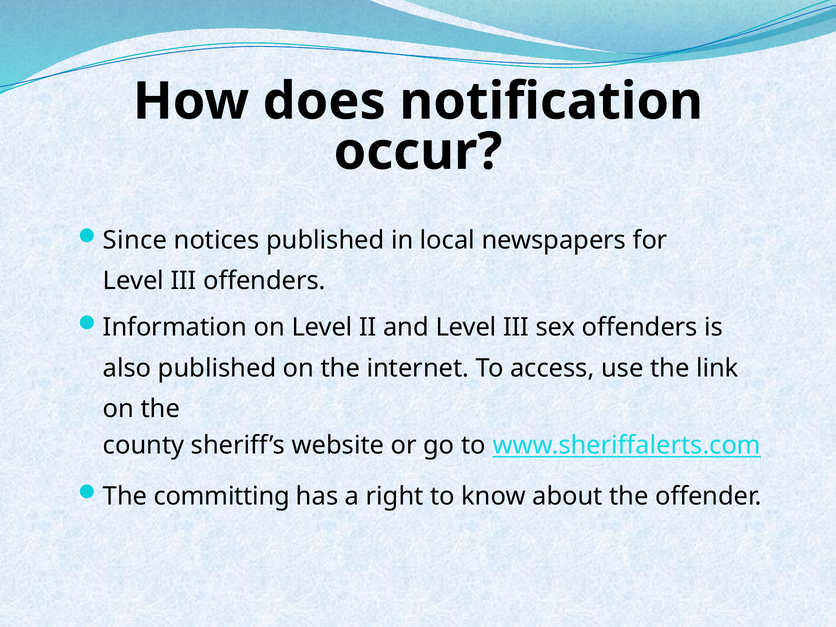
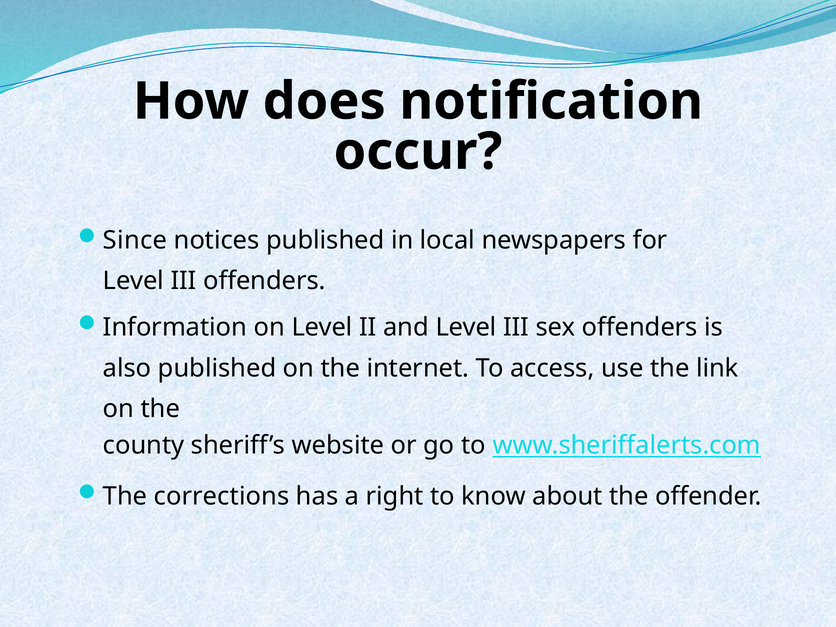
committing: committing -> corrections (222, 496)
